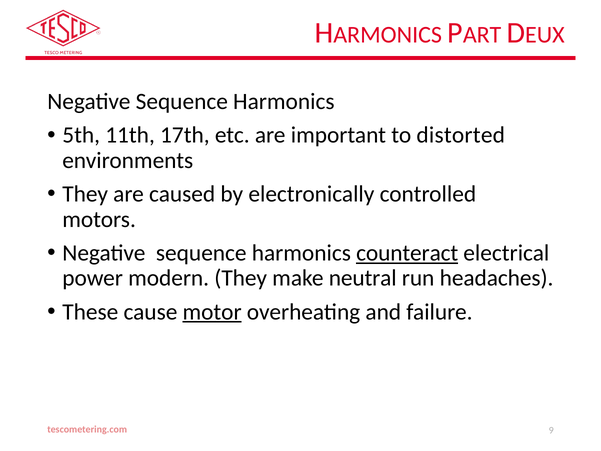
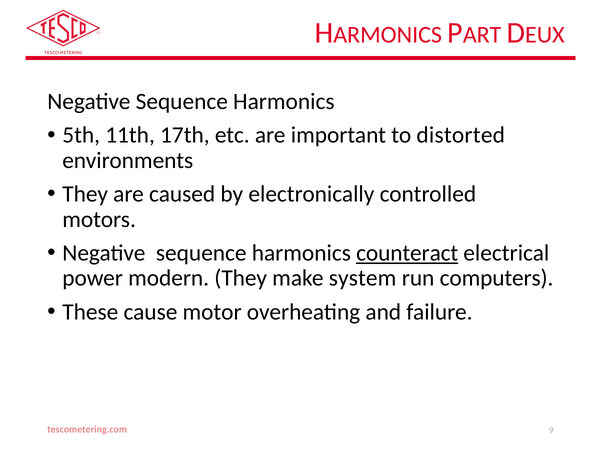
neutral: neutral -> system (363, 278)
headaches: headaches -> computers (497, 278)
motor underline: present -> none (212, 312)
